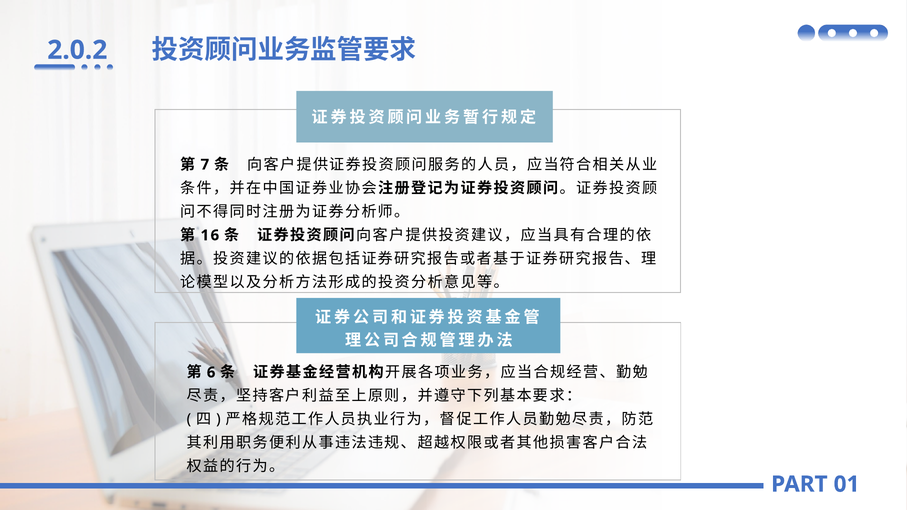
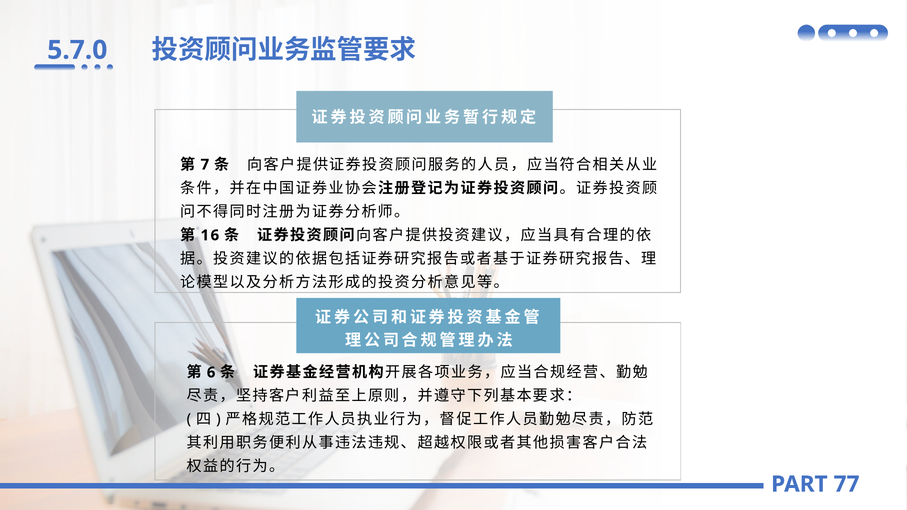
2.0.2: 2.0.2 -> 5.7.0 (77, 50)
01: 01 -> 77 (847, 484)
